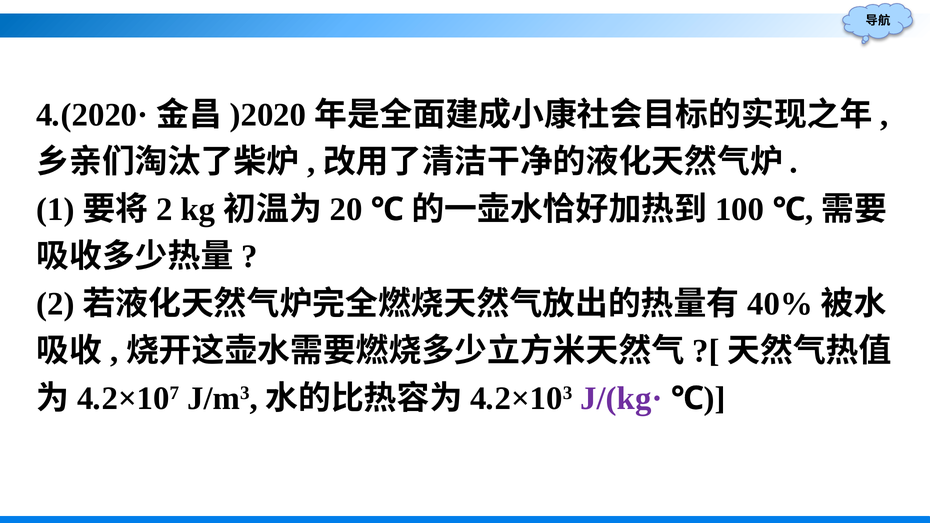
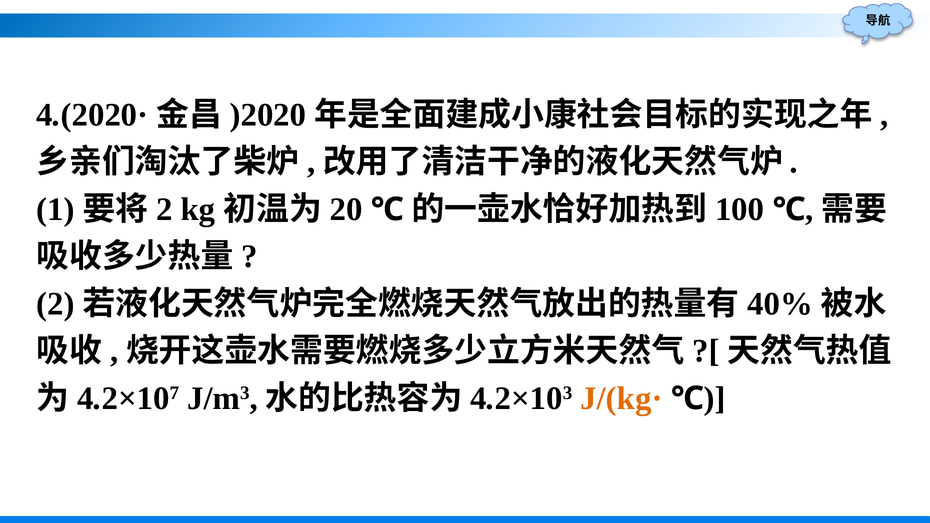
J/(kg· colour: purple -> orange (621, 398)
